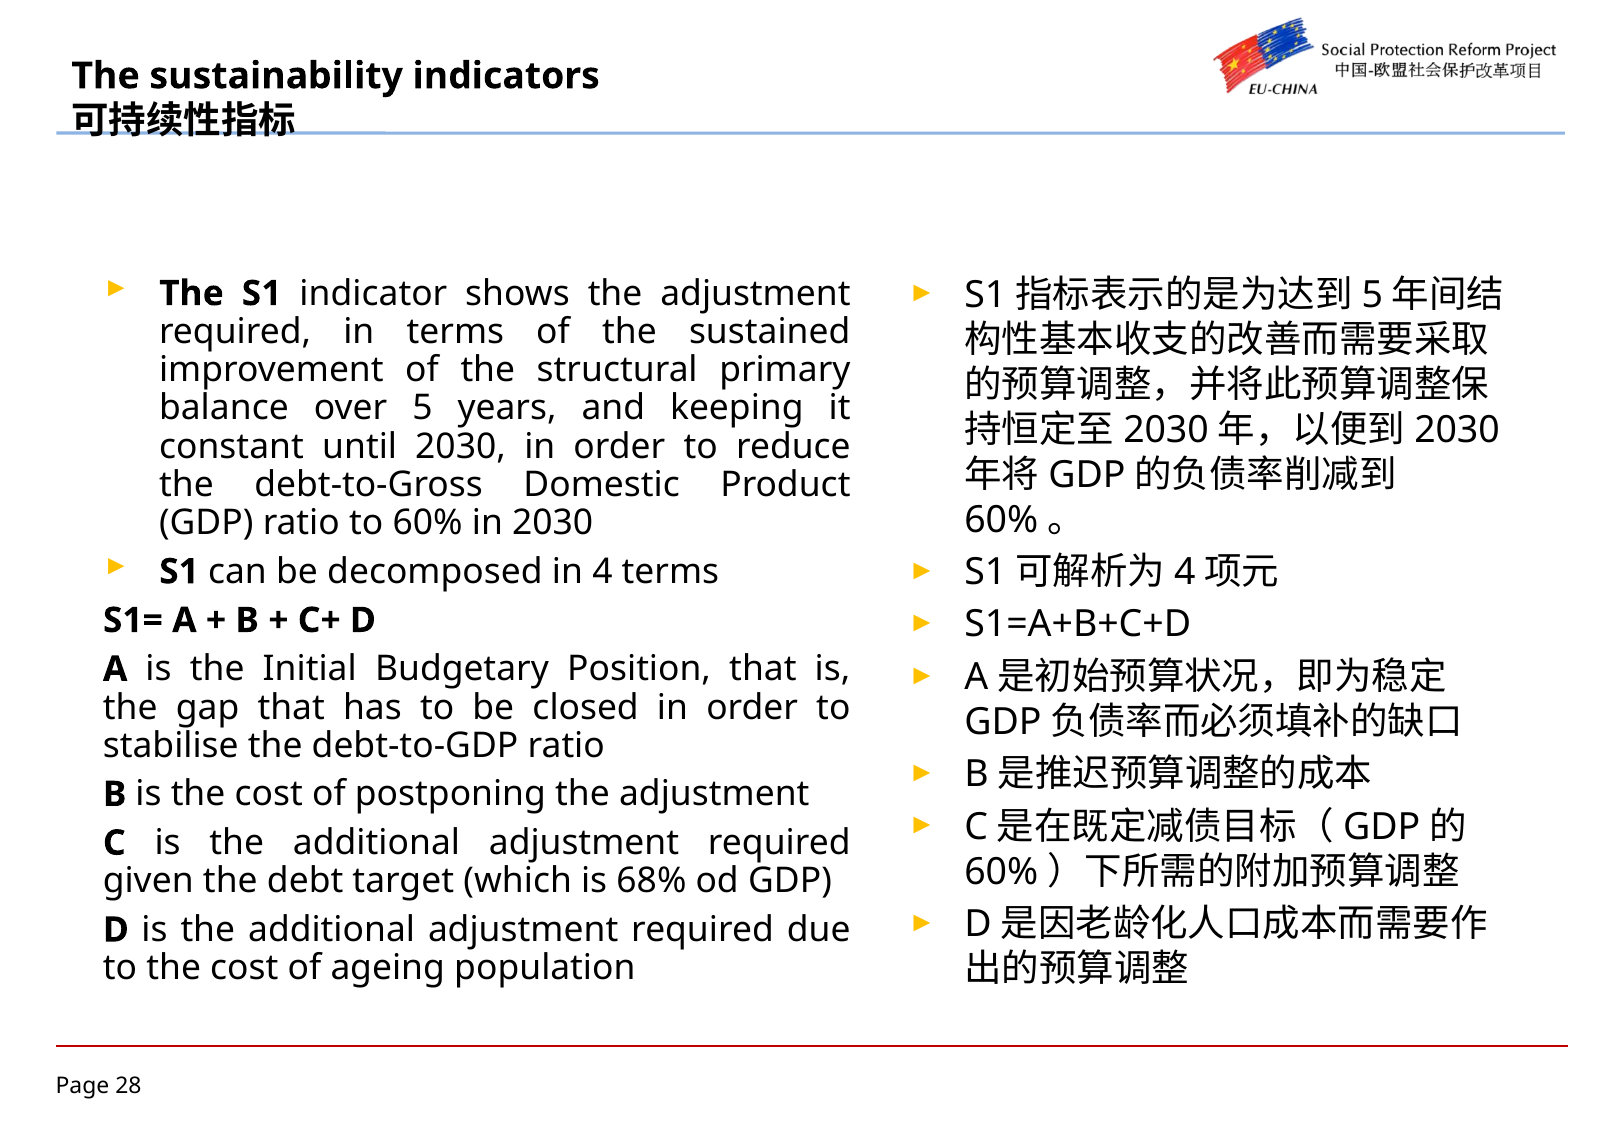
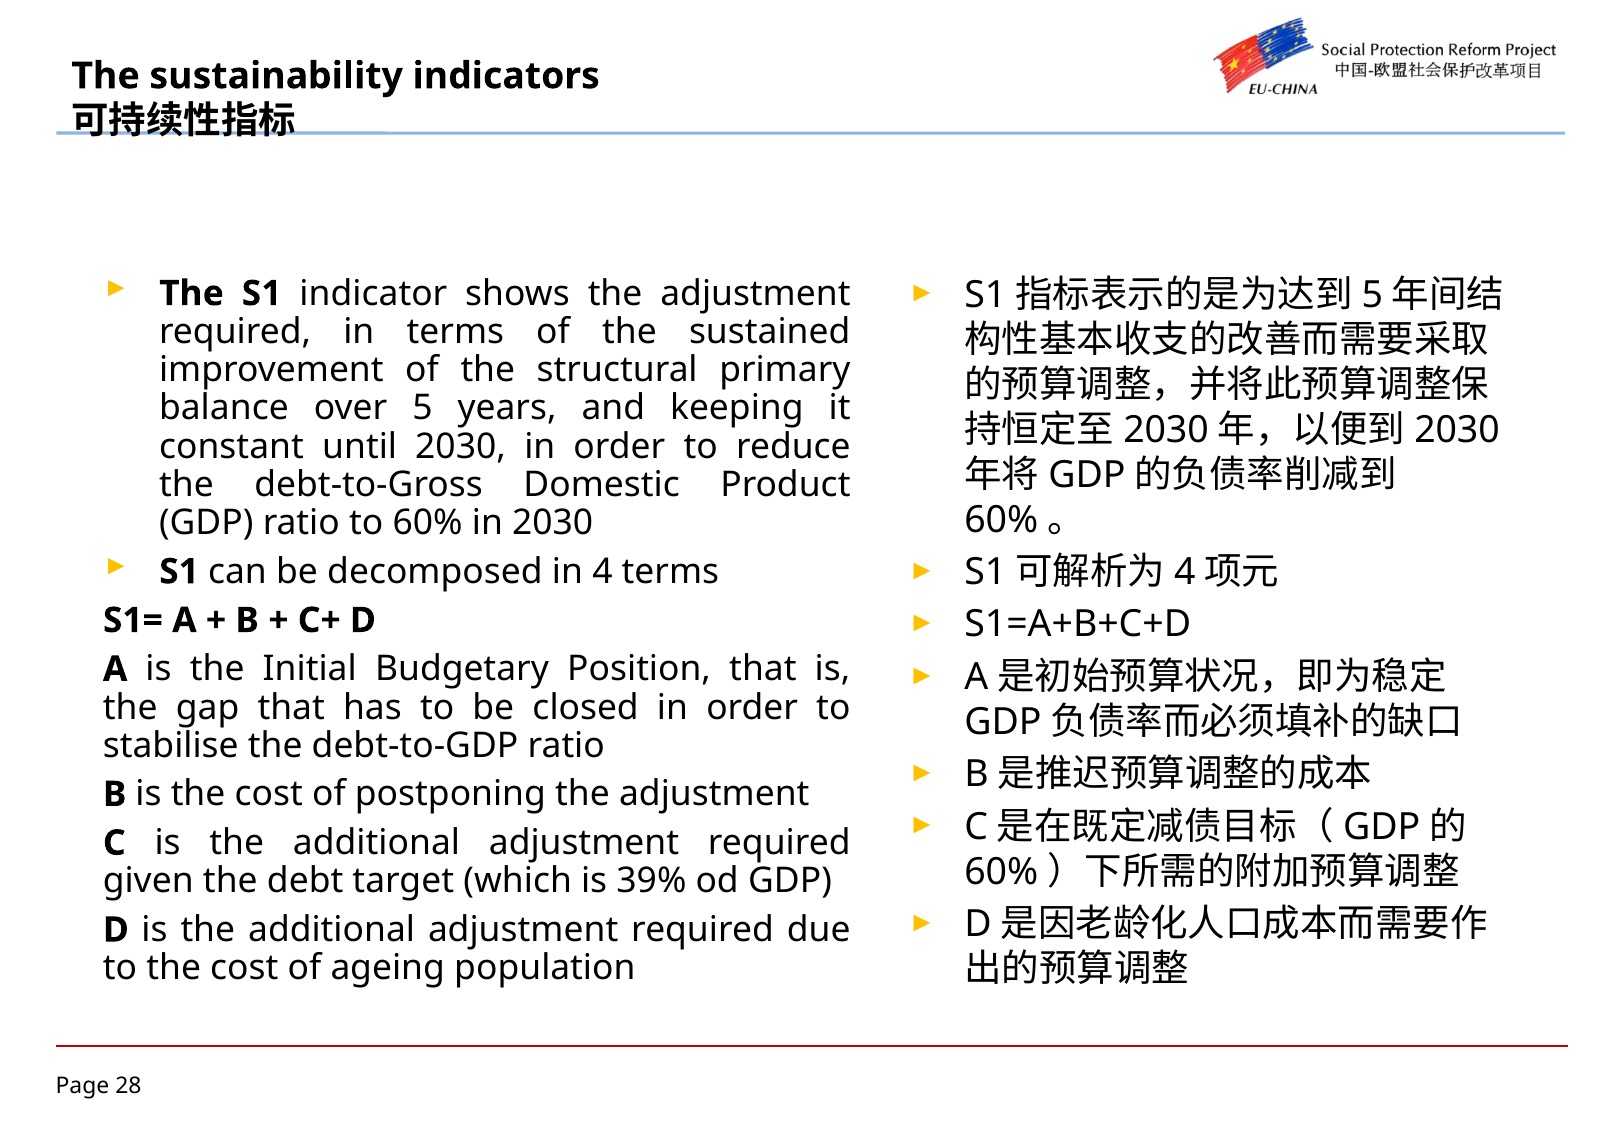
68%: 68% -> 39% (651, 881)
